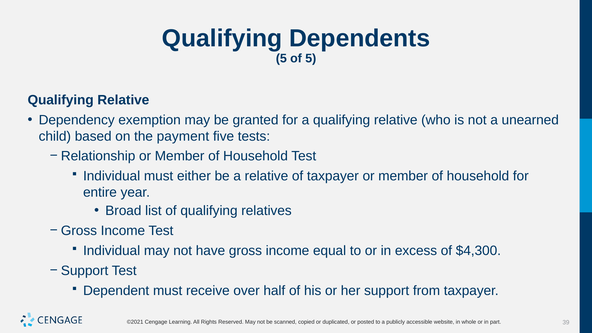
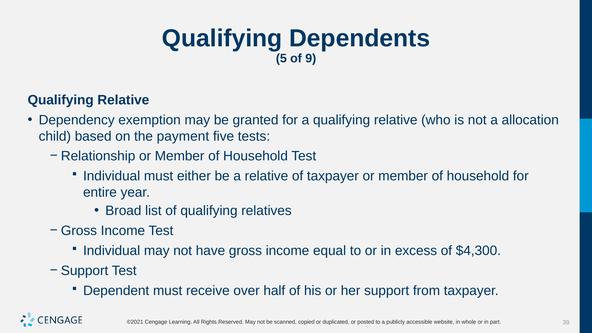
of 5: 5 -> 9 (311, 58)
unearned: unearned -> allocation (530, 120)
